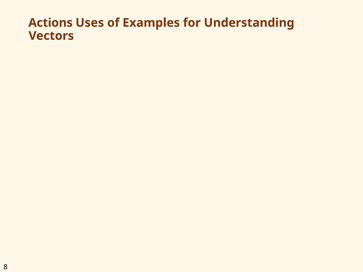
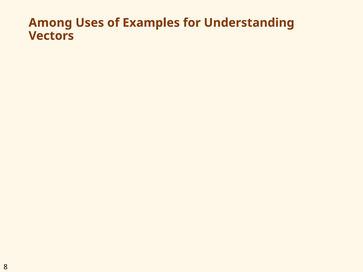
Actions: Actions -> Among (50, 23)
